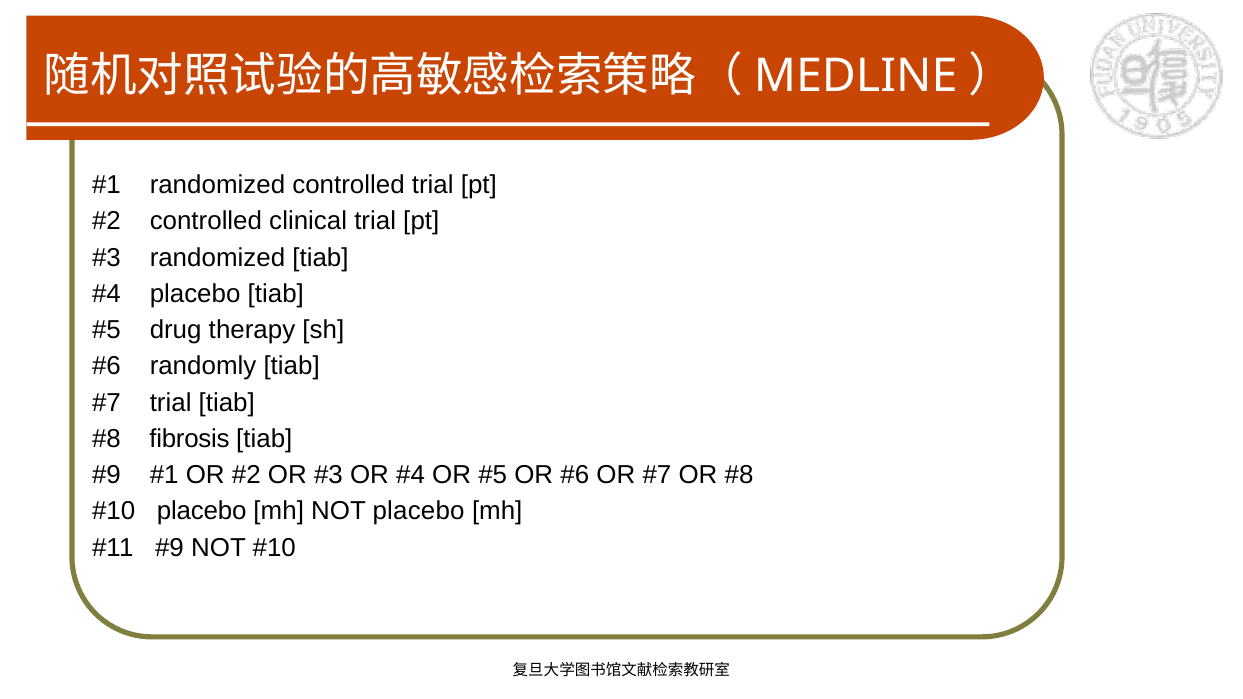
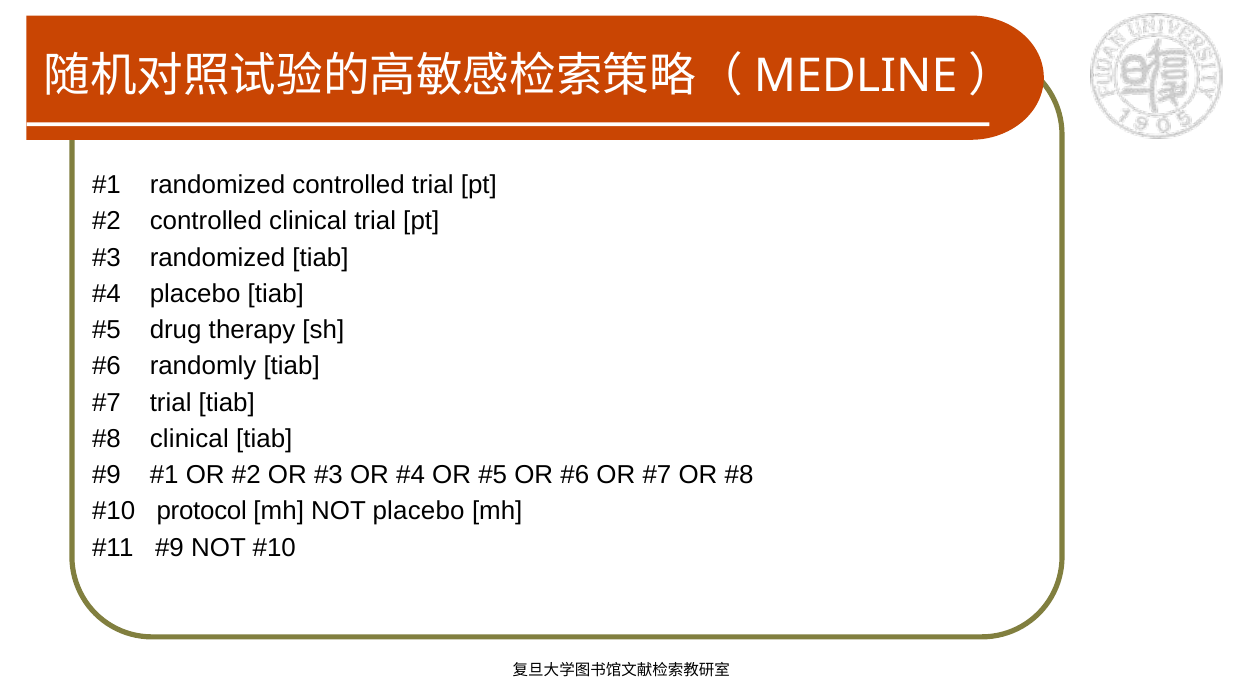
fibrosis: fibrosis -> clinical (189, 439)
placebo: placebo -> protocol (202, 512)
